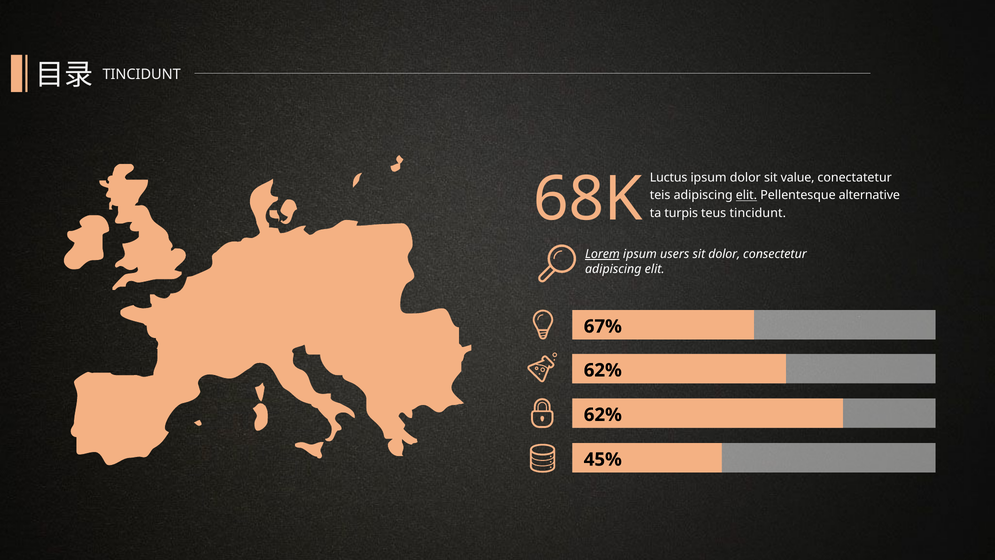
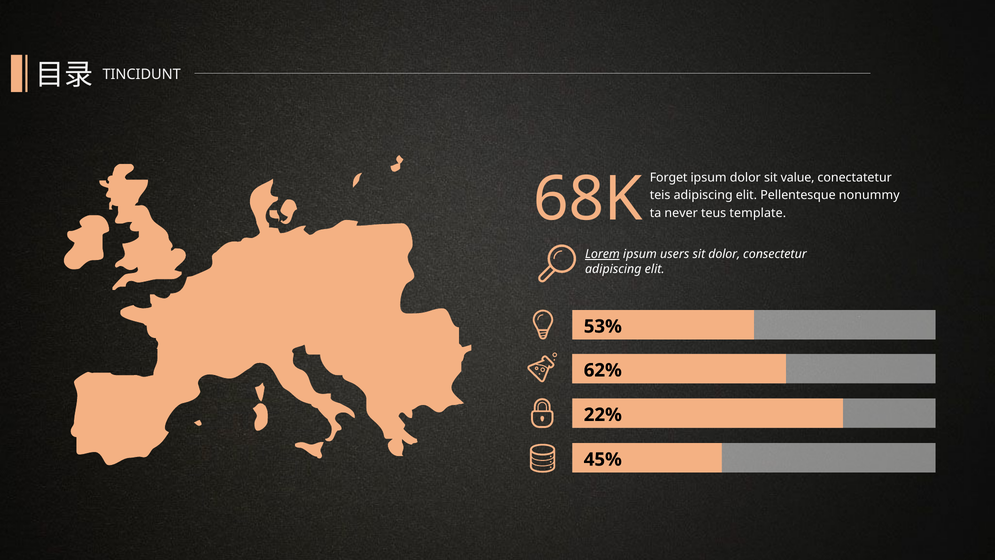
Luctus: Luctus -> Forget (669, 177)
elit underline: present -> none (746, 195)
alternative: alternative -> nonummy (869, 195)
turpis: turpis -> never (681, 213)
teus tincidunt: tincidunt -> template (758, 213)
67%: 67% -> 53% (603, 326)
62%: 62% -> 22% (603, 415)
